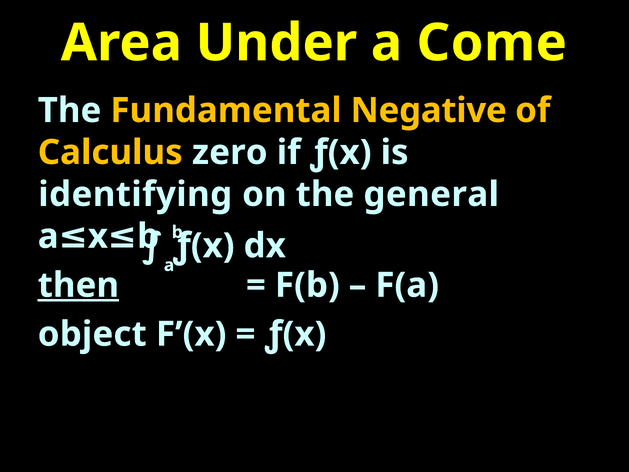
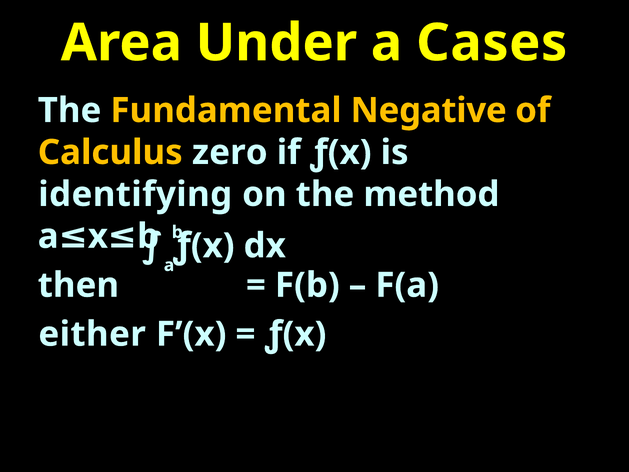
Come: Come -> Cases (492, 43)
general: general -> method (431, 194)
then underline: present -> none (78, 285)
object: object -> either (92, 334)
